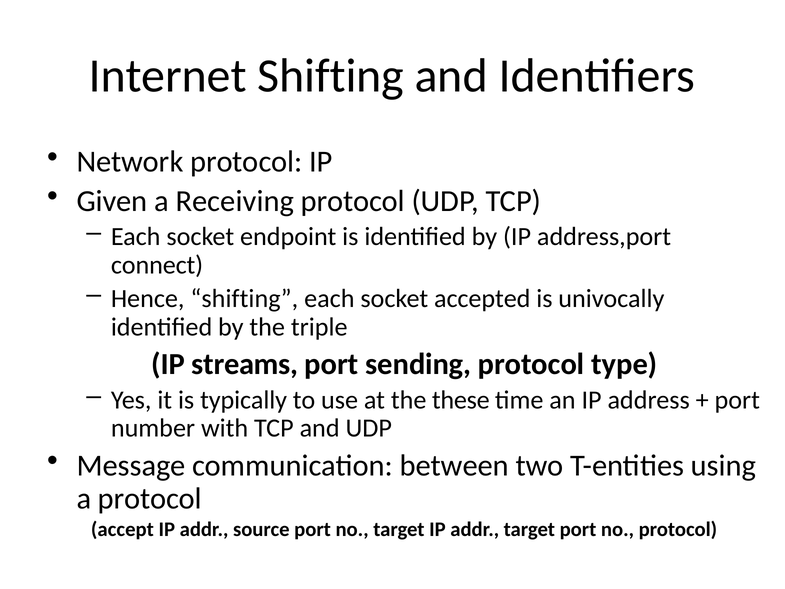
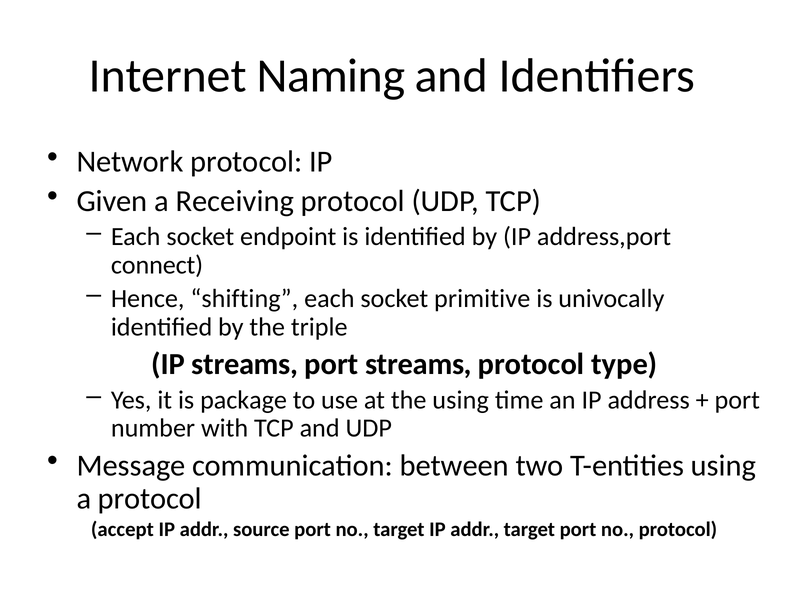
Internet Shifting: Shifting -> Naming (331, 76)
accepted: accepted -> primitive (482, 299)
port sending: sending -> streams (418, 364)
typically: typically -> package (244, 400)
the these: these -> using (461, 400)
